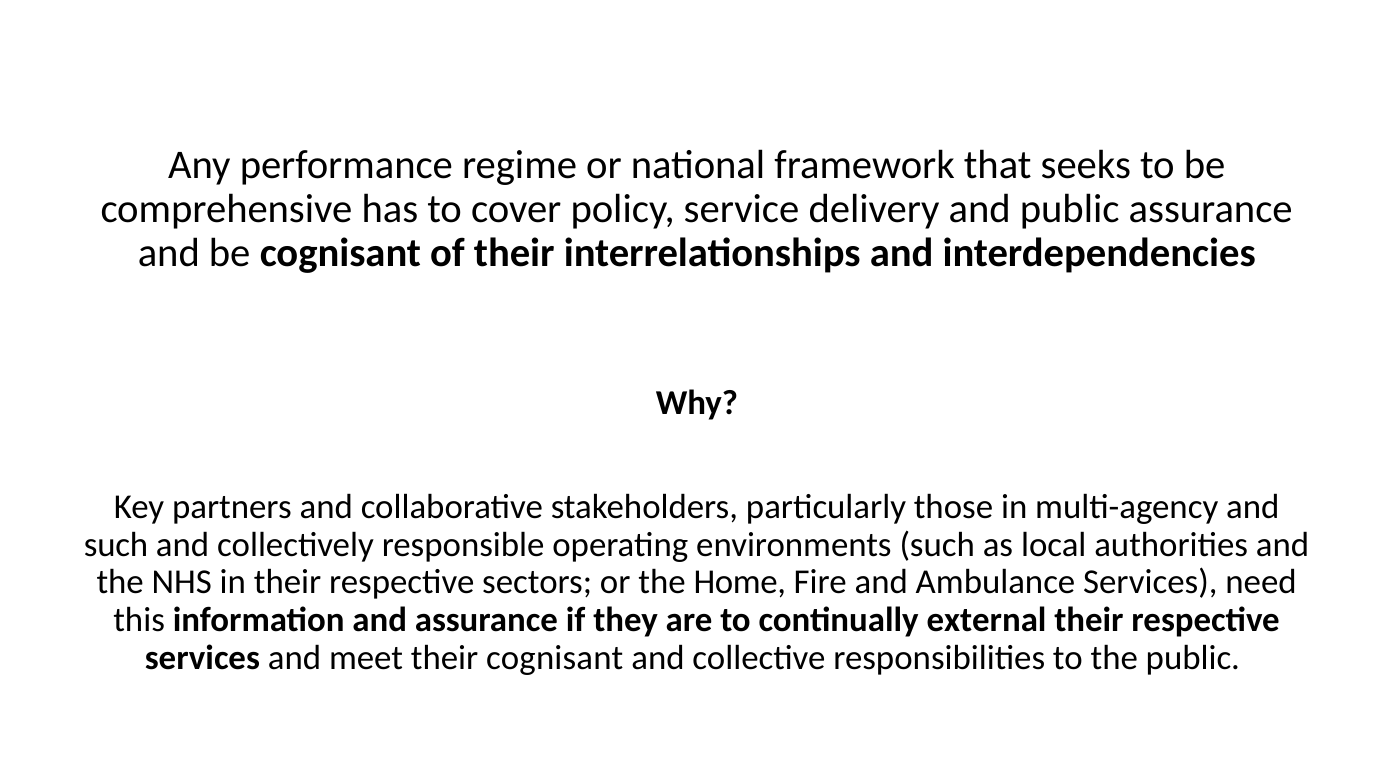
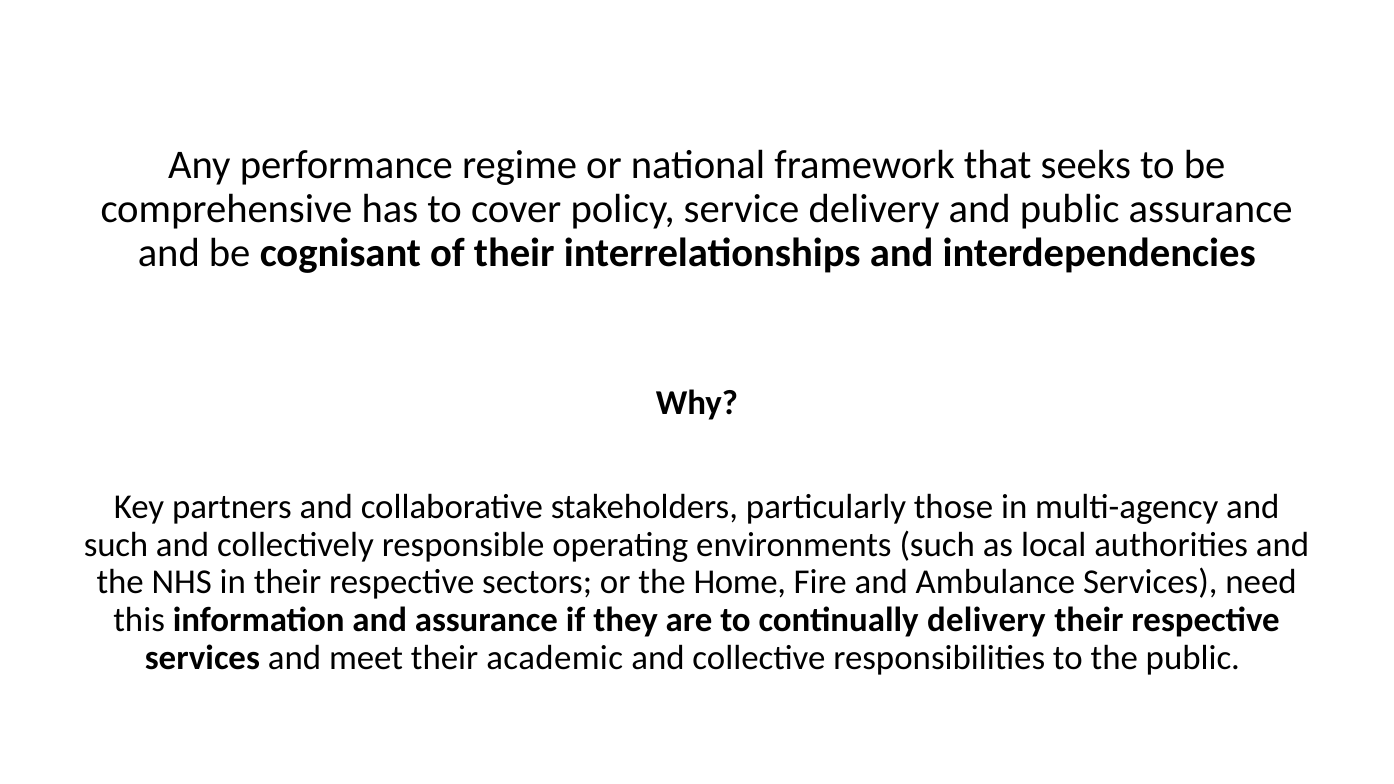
continually external: external -> delivery (986, 620)
their cognisant: cognisant -> academic (555, 658)
